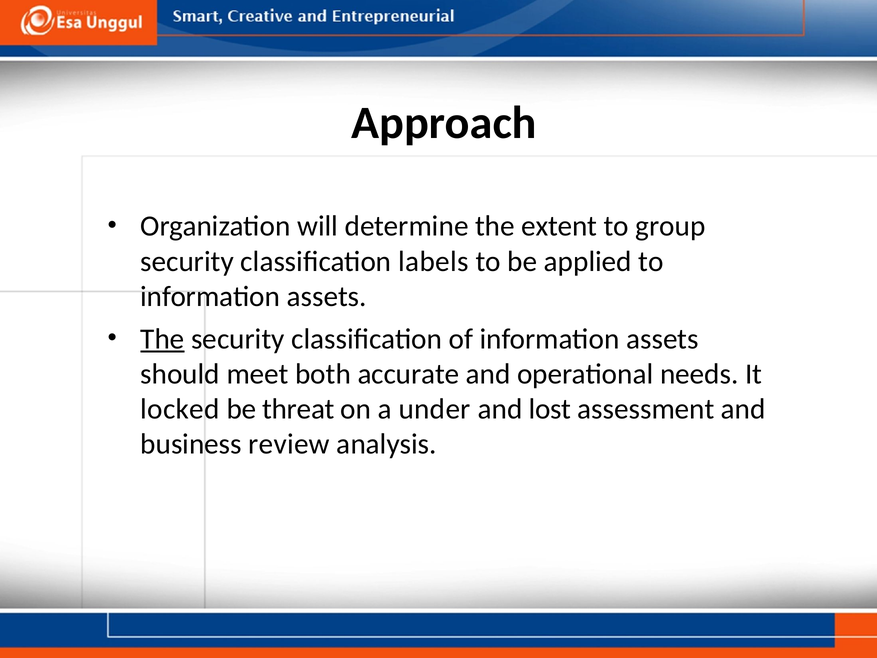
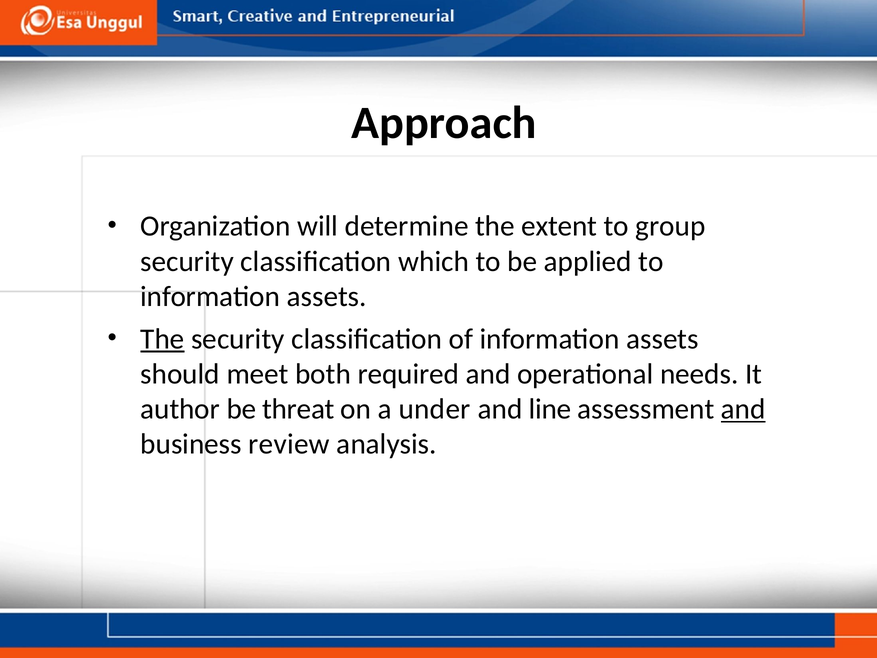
labels: labels -> which (434, 261)
accurate: accurate -> required (408, 374)
locked: locked -> author (180, 409)
lost: lost -> line (550, 409)
and underline: none -> present (743, 409)
